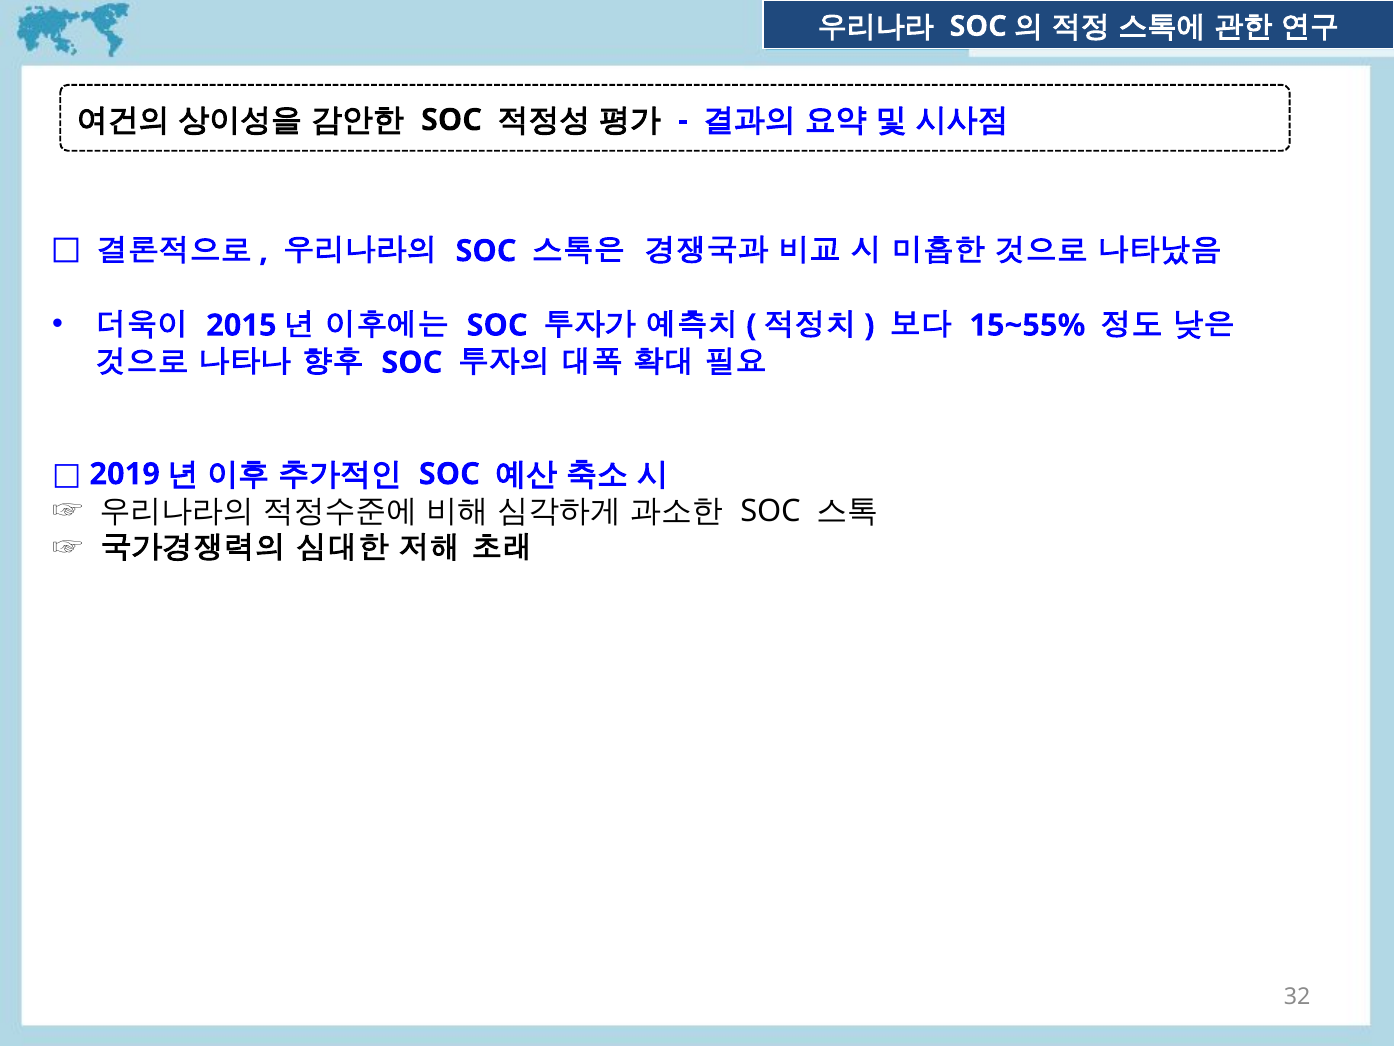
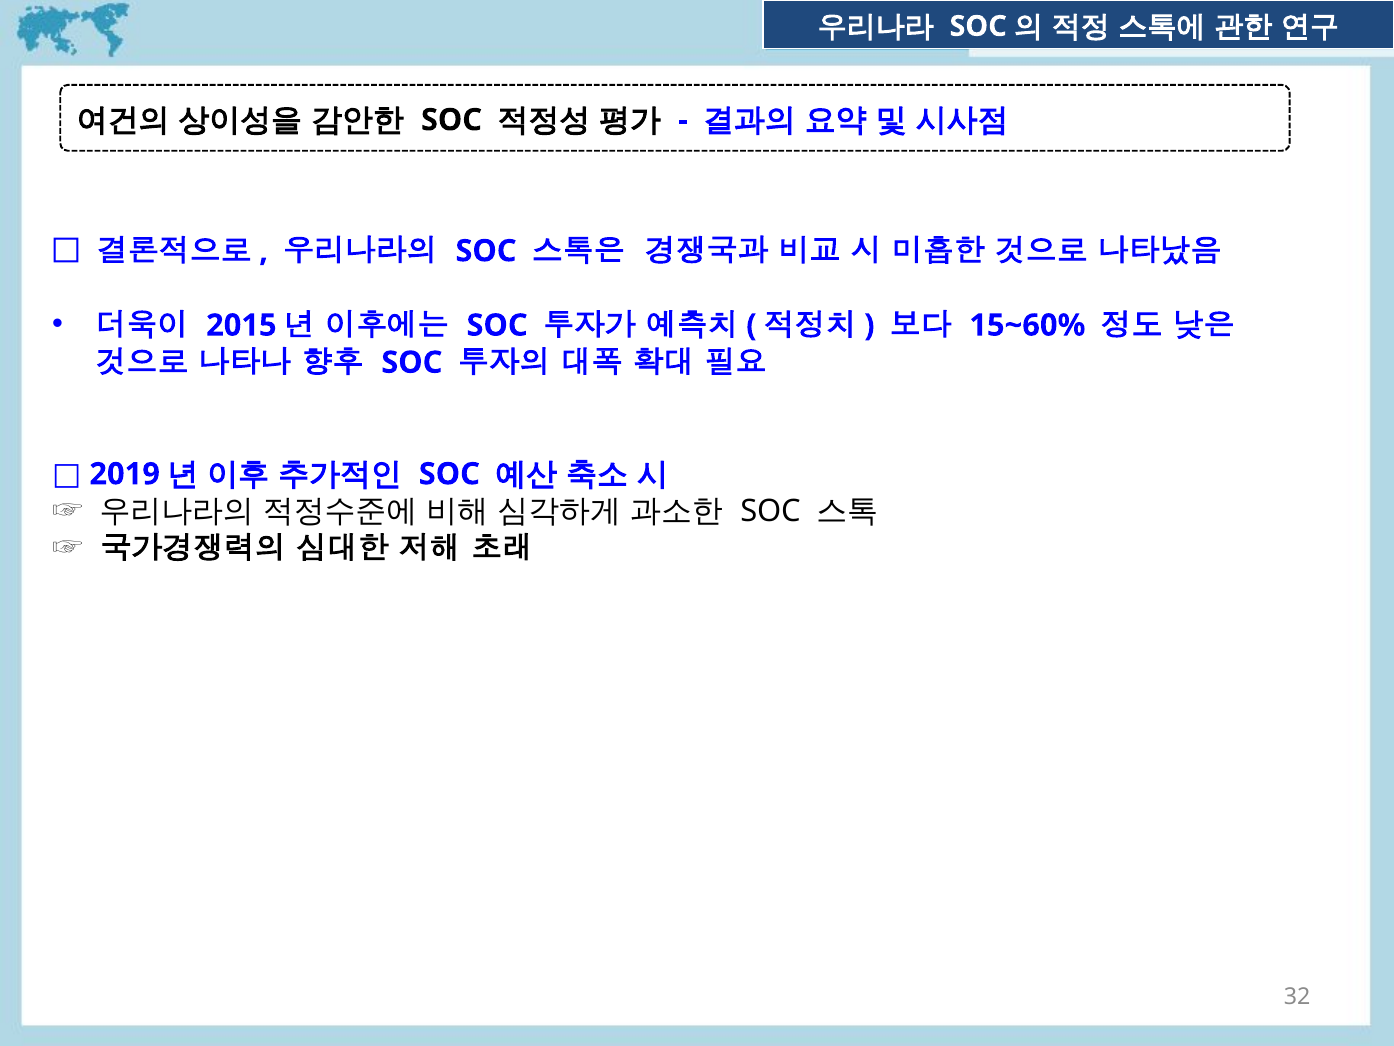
15~55%: 15~55% -> 15~60% (1027, 325)
